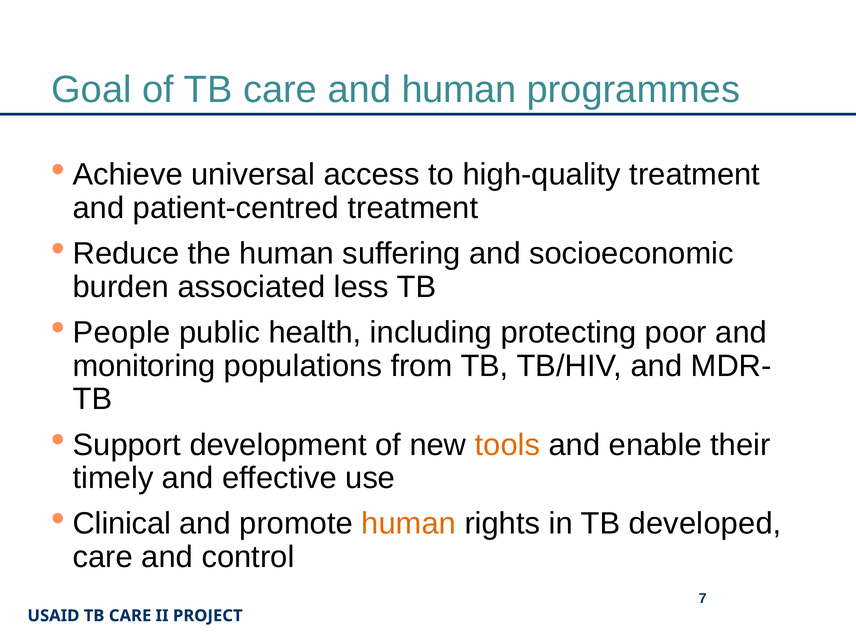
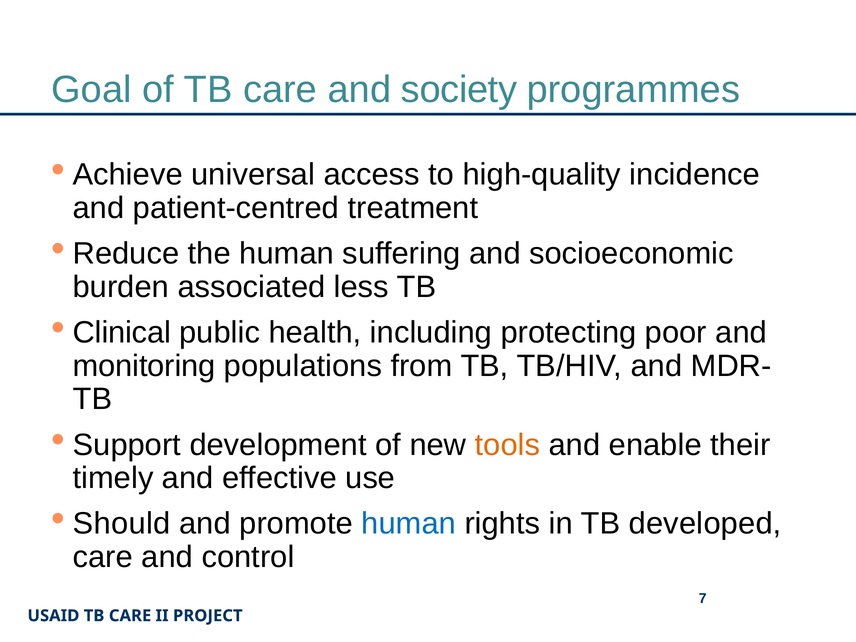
and human: human -> society (459, 90)
high-quality treatment: treatment -> incidence (695, 175)
People: People -> Clinical (122, 333)
Clinical: Clinical -> Should (122, 524)
human colour: orange -> blue (409, 524)
